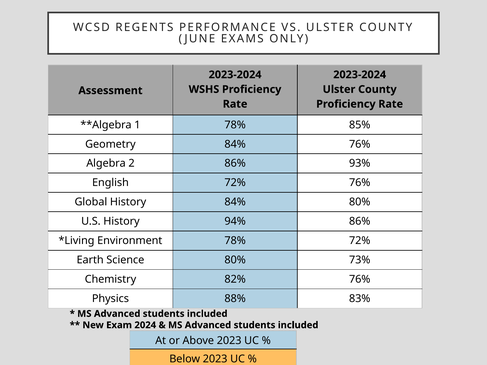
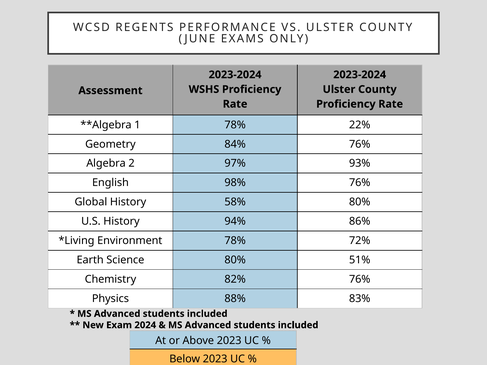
85%: 85% -> 22% (360, 125)
2 86%: 86% -> 97% (235, 164)
English 72%: 72% -> 98% (235, 183)
History 84%: 84% -> 58% (235, 202)
73%: 73% -> 51% (360, 260)
